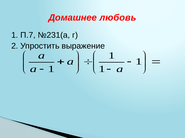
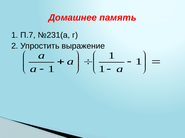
любовь: любовь -> память (118, 18)
